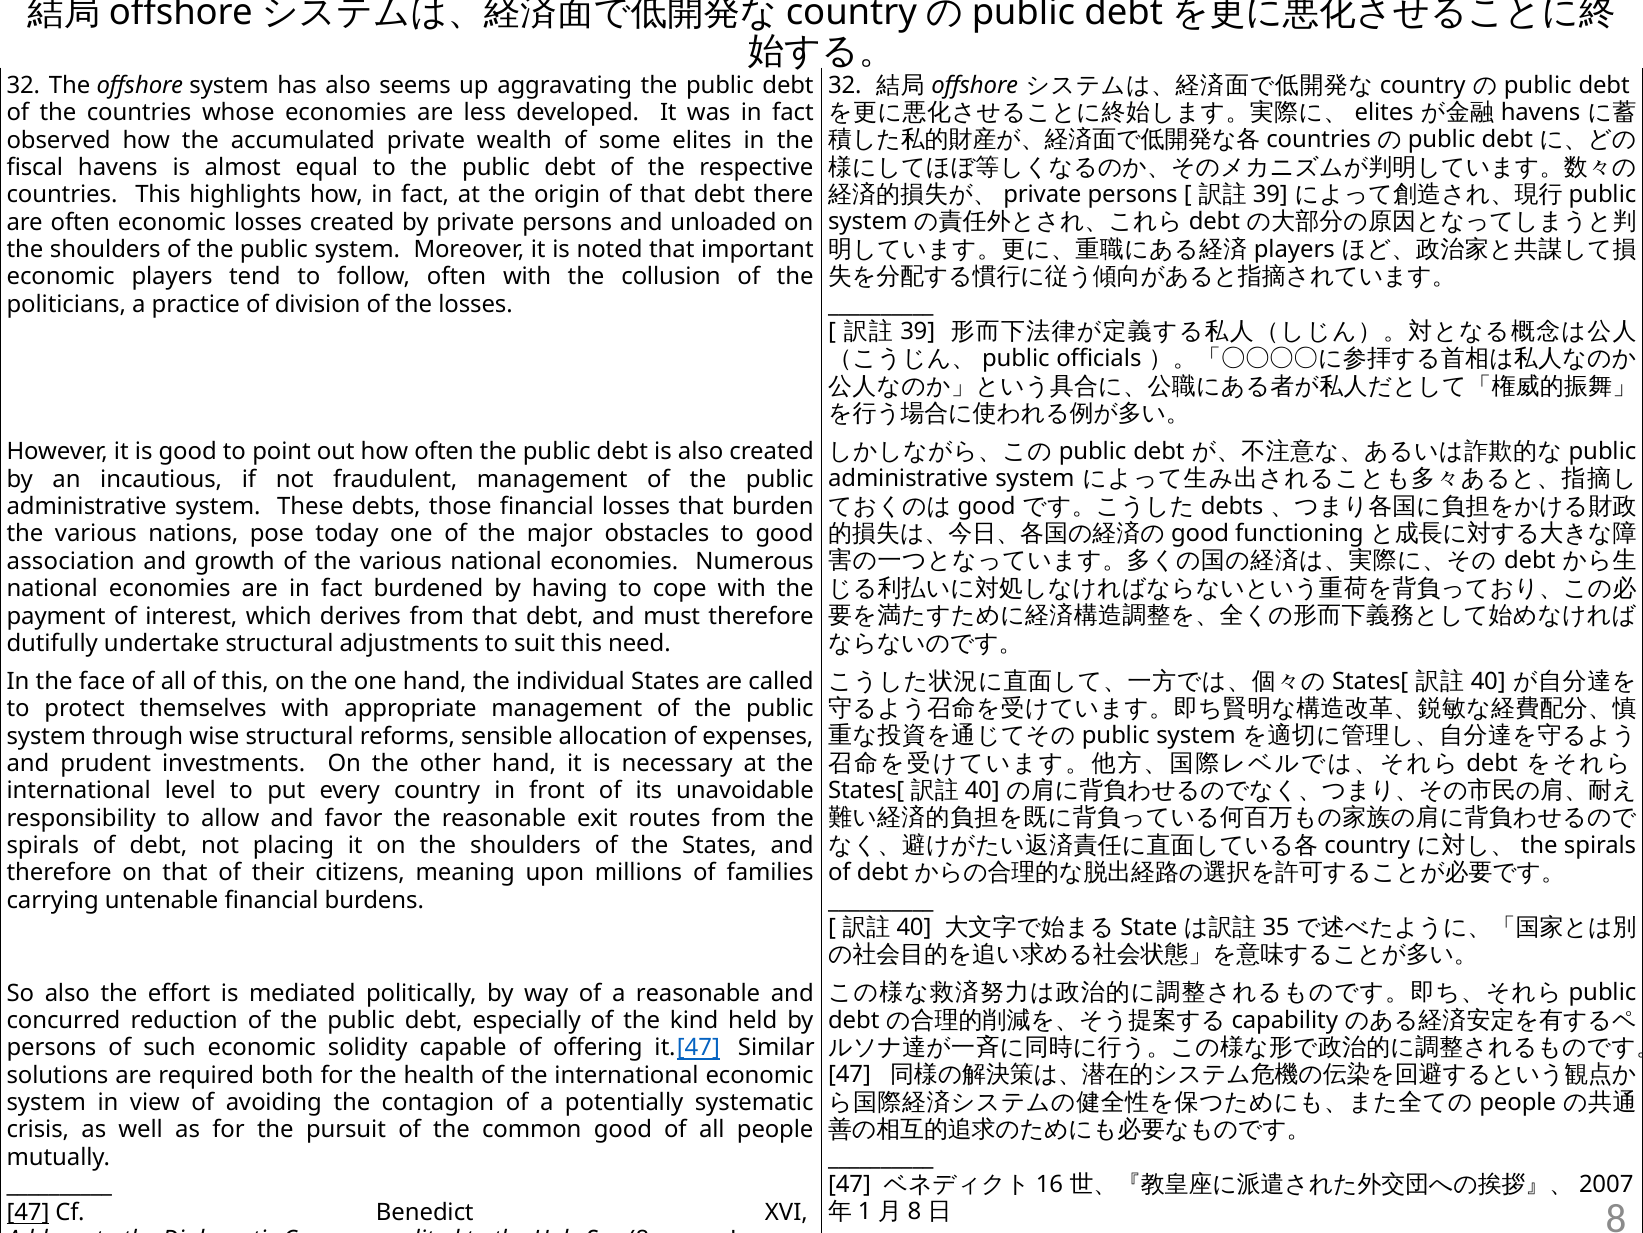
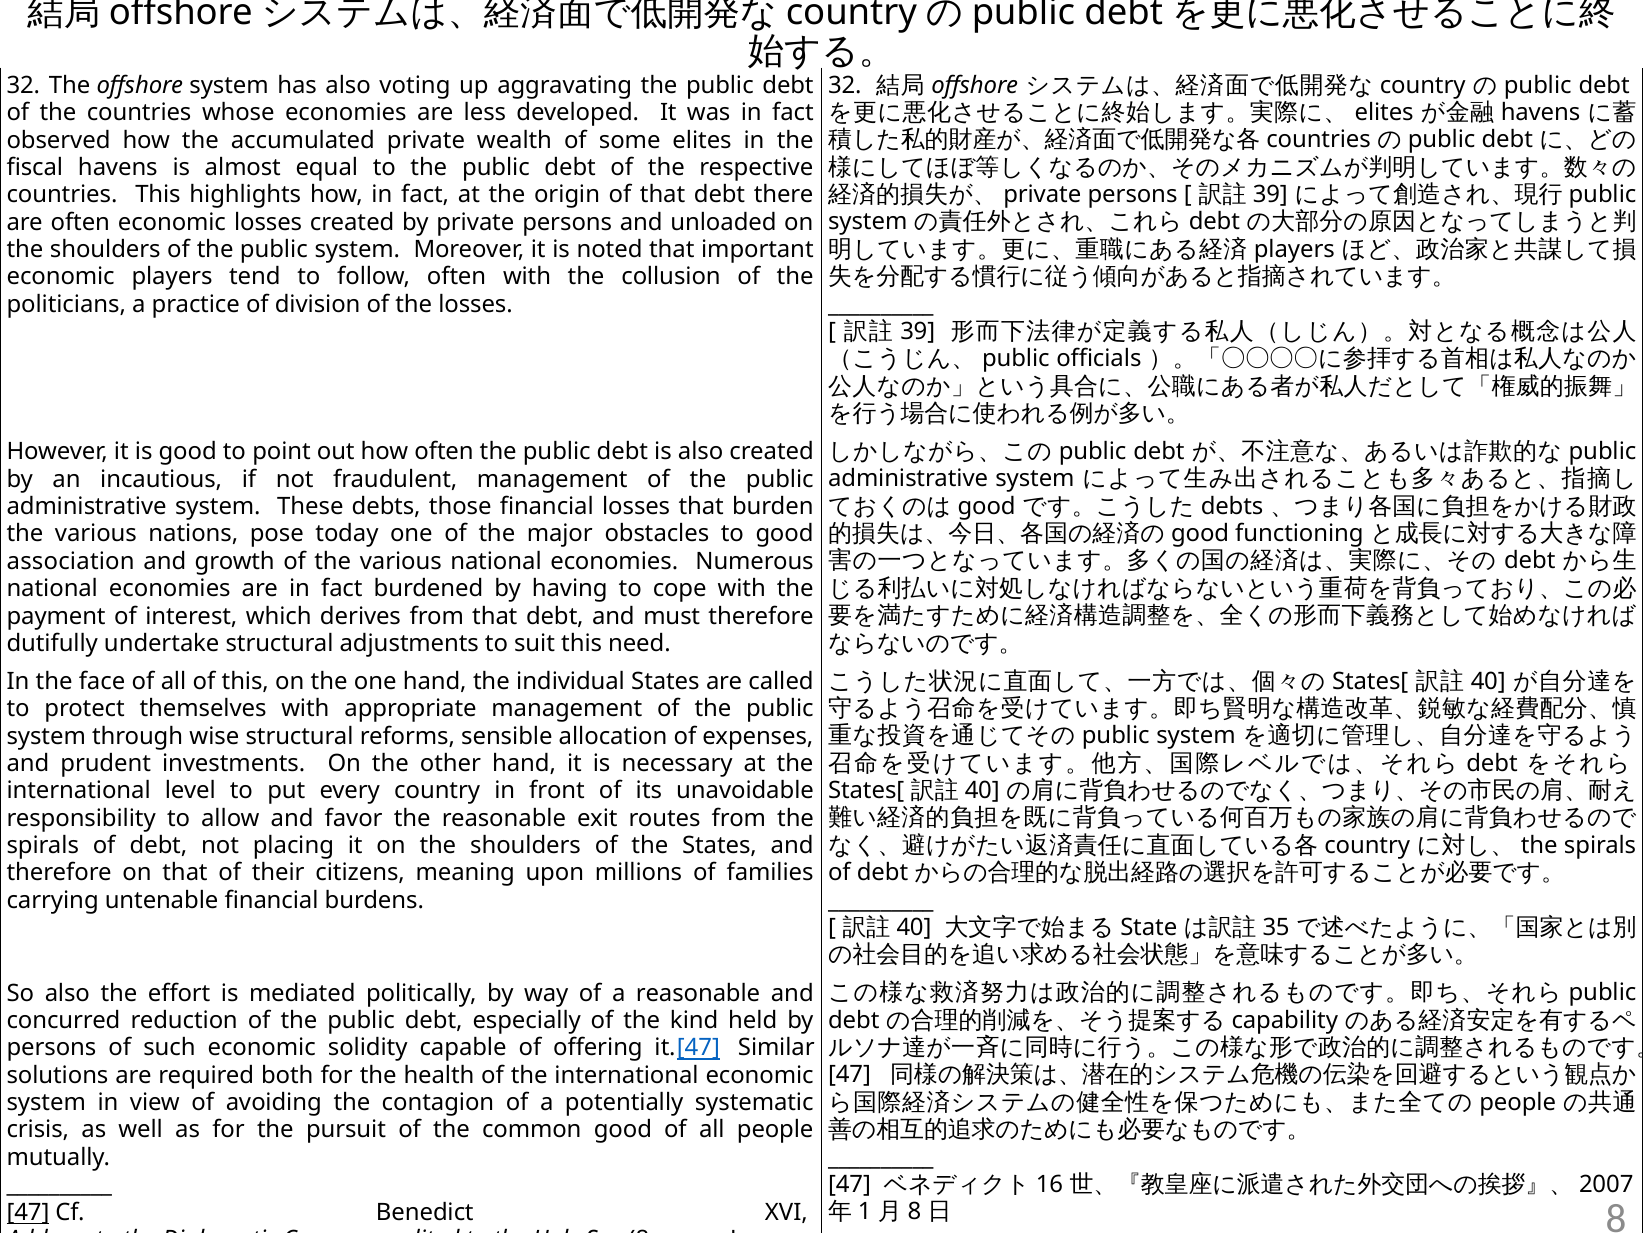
seems: seems -> voting (415, 85)
